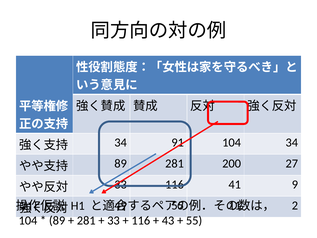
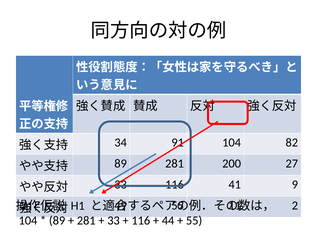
104 34: 34 -> 82 (292, 142)
43: 43 -> 44 (168, 220)
